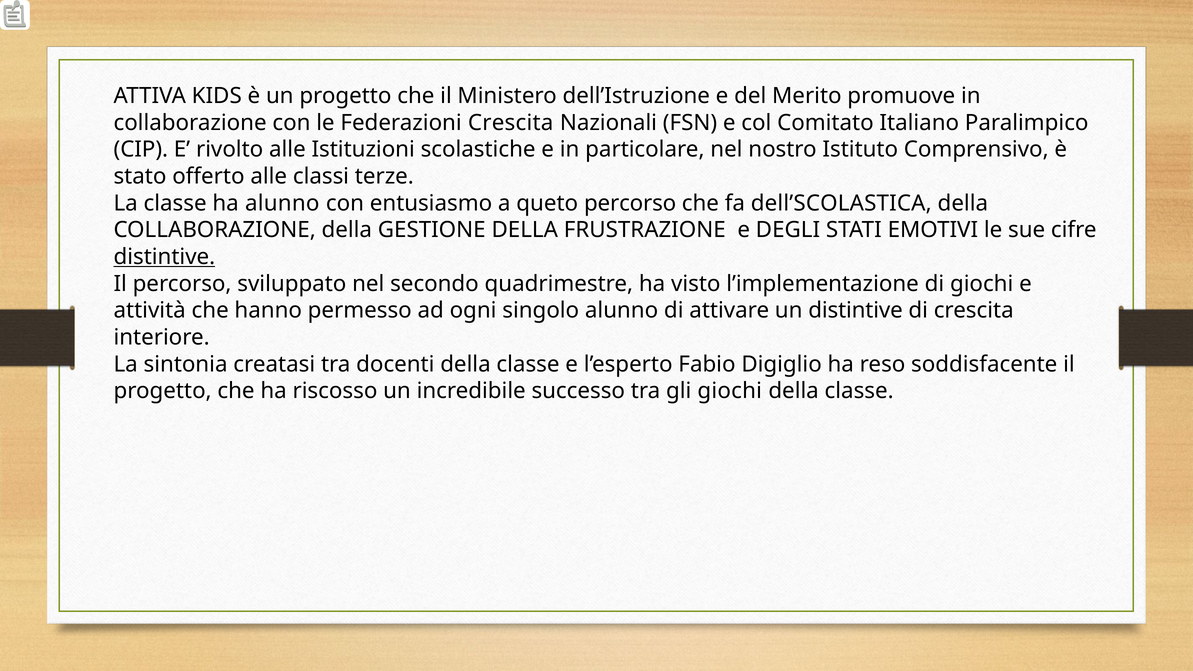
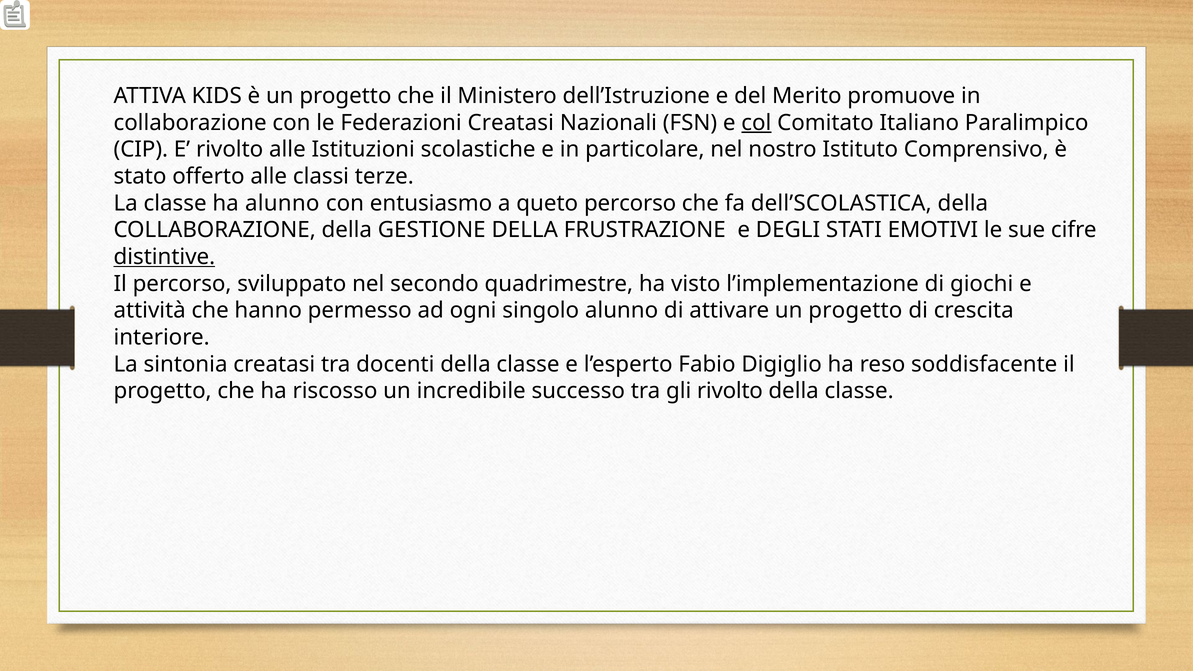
Federazioni Crescita: Crescita -> Creatasi (511, 123)
col underline: none -> present (756, 123)
attivare un distintive: distintive -> progetto (855, 311)
gli giochi: giochi -> rivolto (730, 391)
